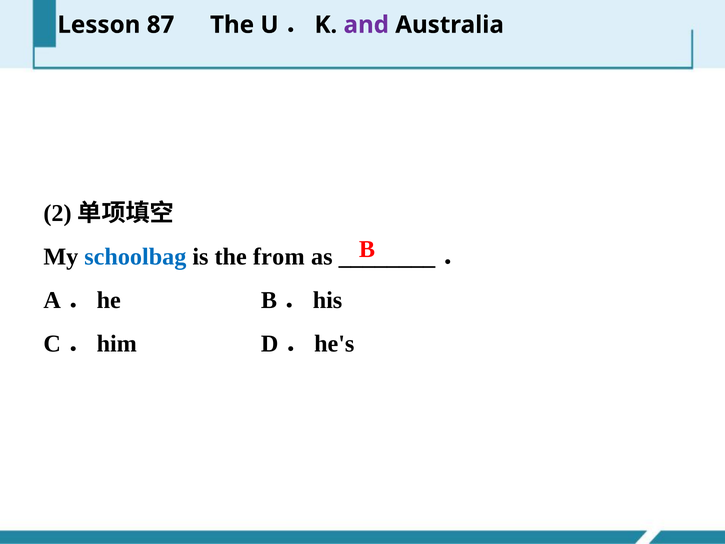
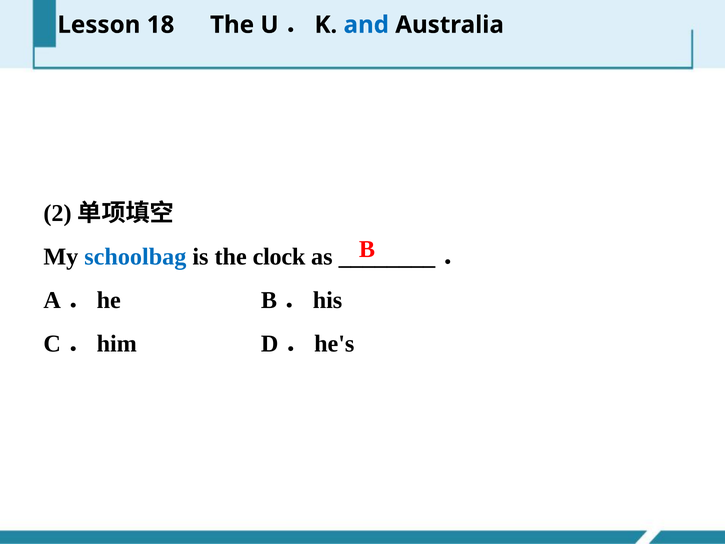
87: 87 -> 18 (161, 25)
and colour: purple -> blue (366, 25)
from: from -> clock (279, 257)
